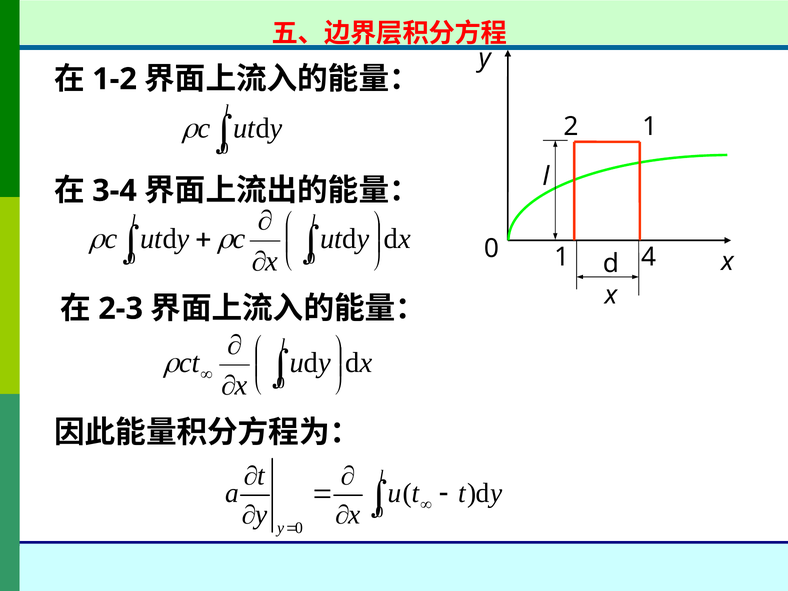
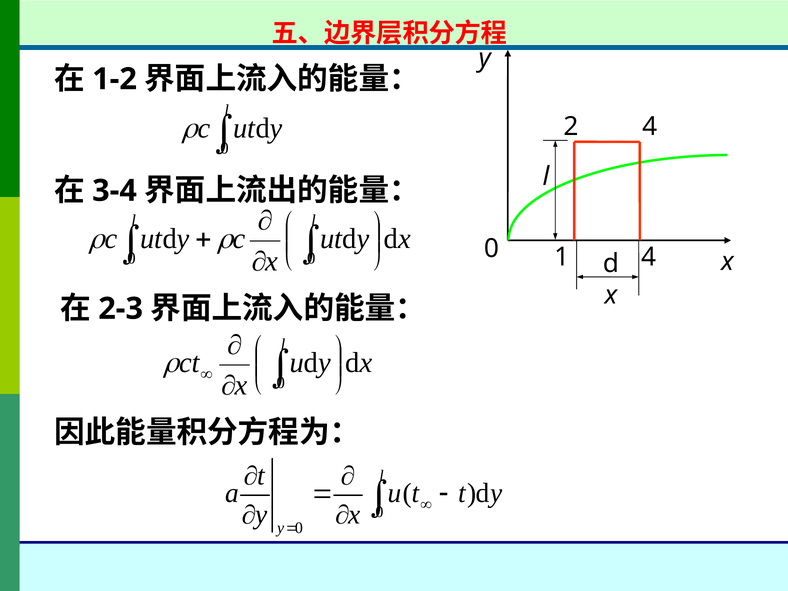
2 1: 1 -> 4 (650, 127)
